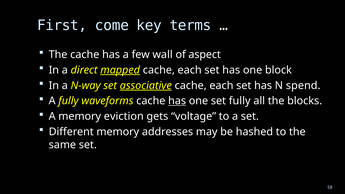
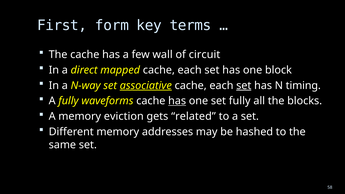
come: come -> form (112, 25)
aspect: aspect -> circuit (205, 55)
mapped underline: present -> none (120, 70)
set underline: none -> present (244, 85)
spend: spend -> timing (303, 85)
voltage: voltage -> related (194, 116)
